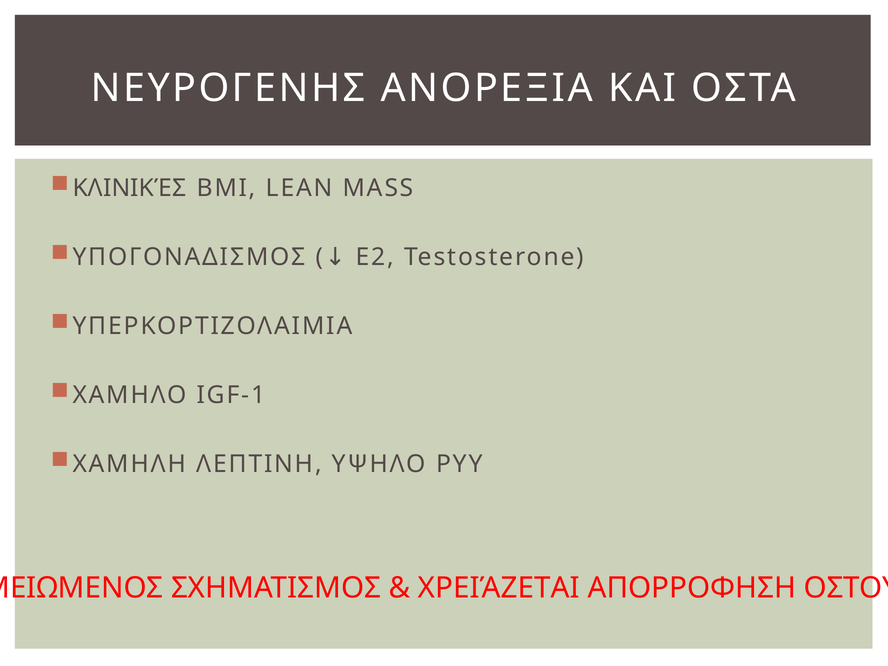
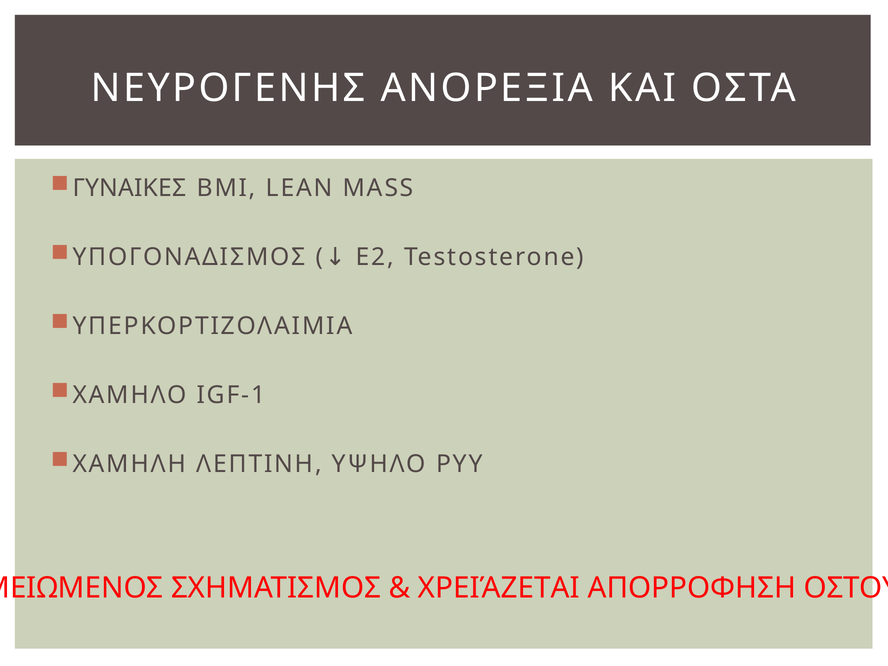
ΚΛΙΝΙΚΈΣ: ΚΛΙΝΙΚΈΣ -> ΓΥΝΑΙΚΕΣ (129, 188)
